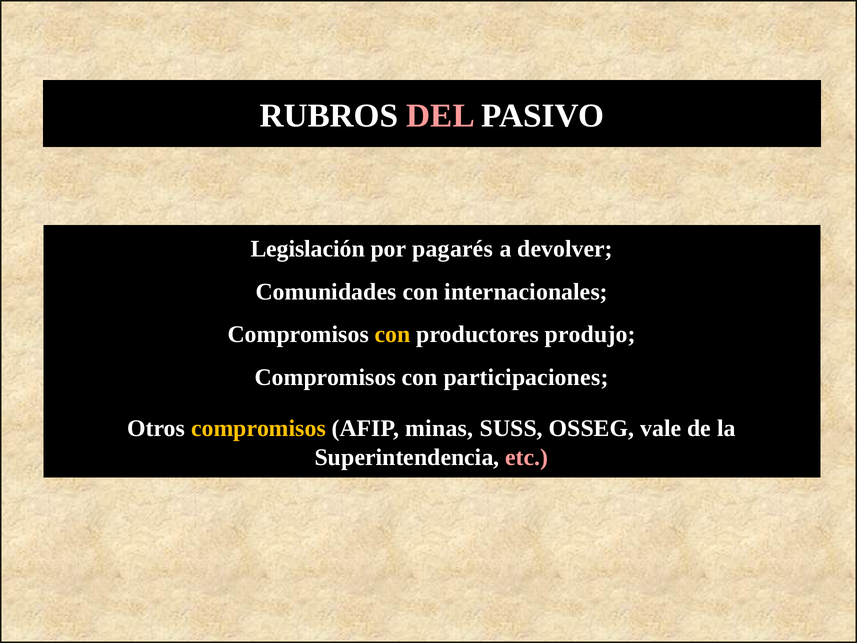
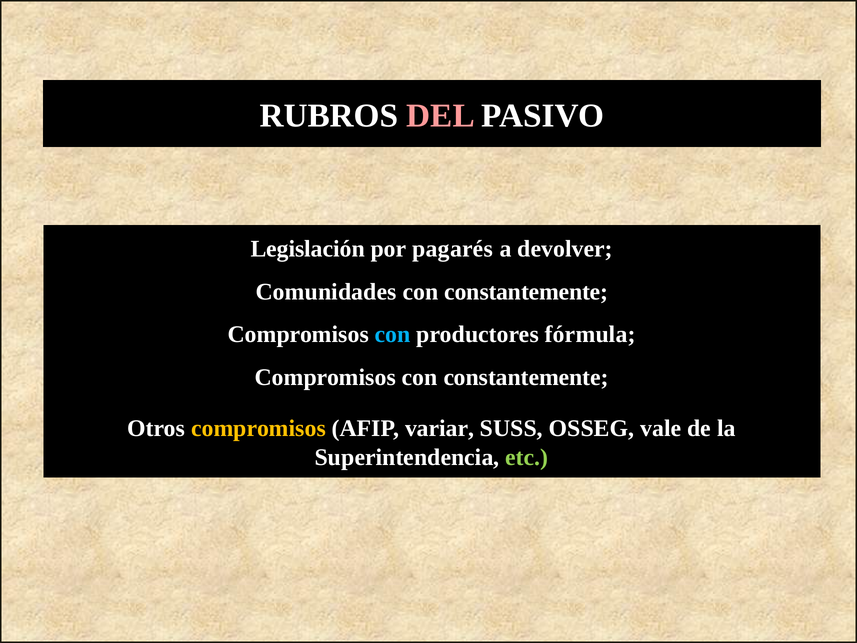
internacionales: internacionales -> constantemente (526, 292)
con colour: yellow -> light blue (393, 334)
produjo: produjo -> fórmula (590, 334)
Compromisos con participaciones: participaciones -> constantemente (526, 377)
minas: minas -> variar (440, 428)
etc colour: pink -> light green (527, 457)
